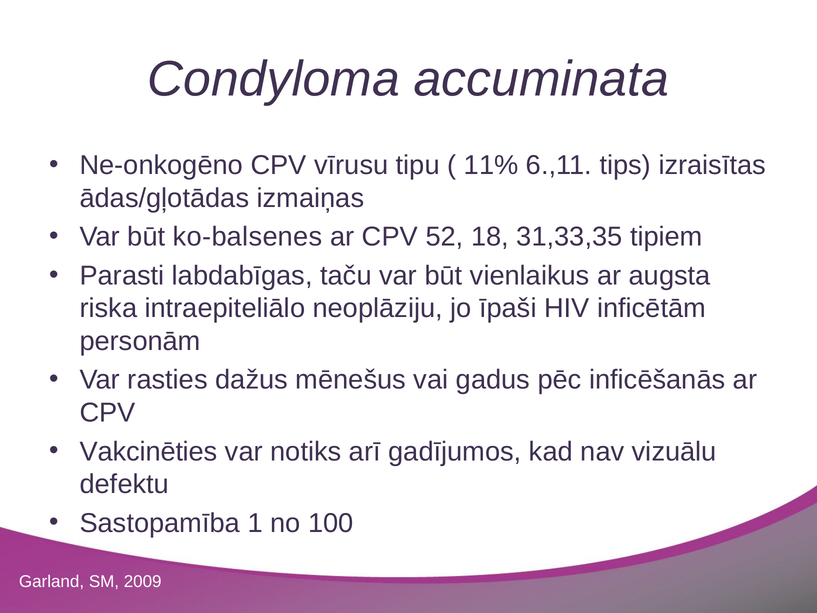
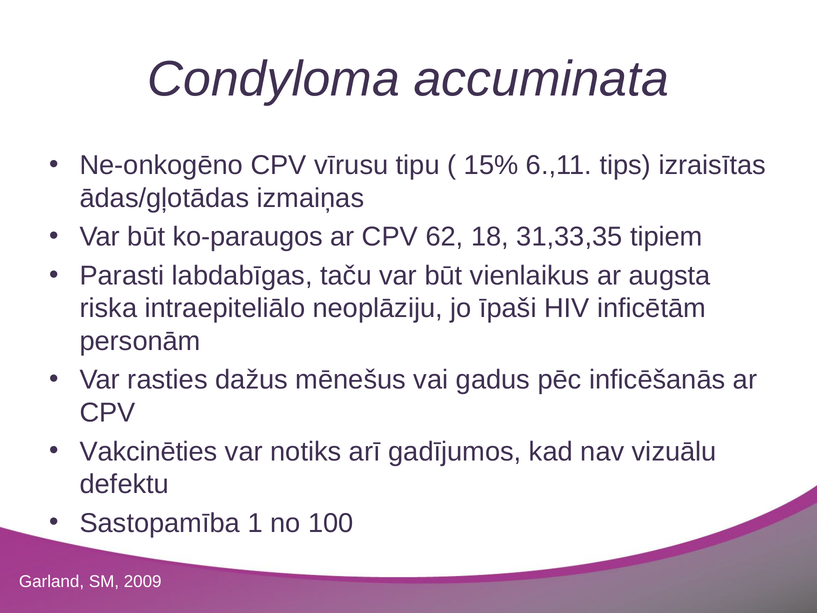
11%: 11% -> 15% (491, 165)
ko-balsenes: ko-balsenes -> ko-paraugos (248, 237)
52: 52 -> 62 (445, 237)
